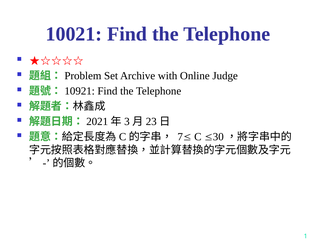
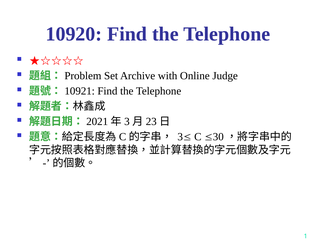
10021: 10021 -> 10920 (74, 34)
7: 7 -> 3 (180, 137)
